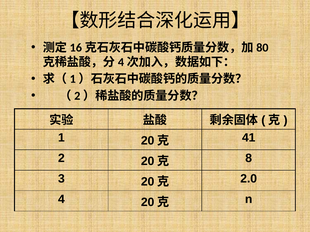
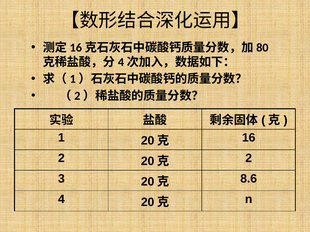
41: 41 -> 16 (249, 138)
8: 8 -> 2 (249, 159)
2.0: 2.0 -> 8.6 (249, 179)
